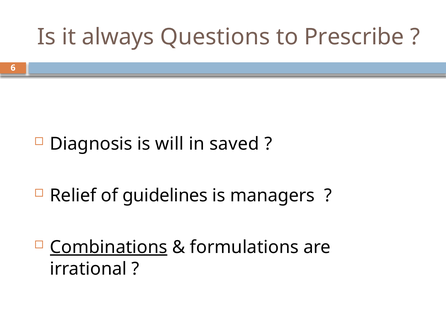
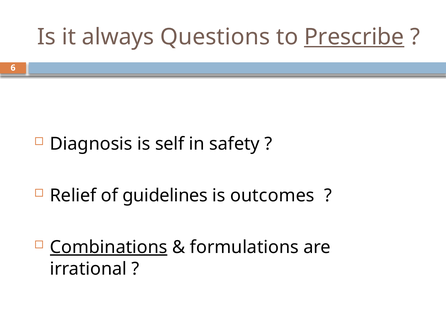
Prescribe underline: none -> present (354, 37)
will: will -> self (170, 144)
saved: saved -> safety (234, 144)
managers: managers -> outcomes (272, 196)
